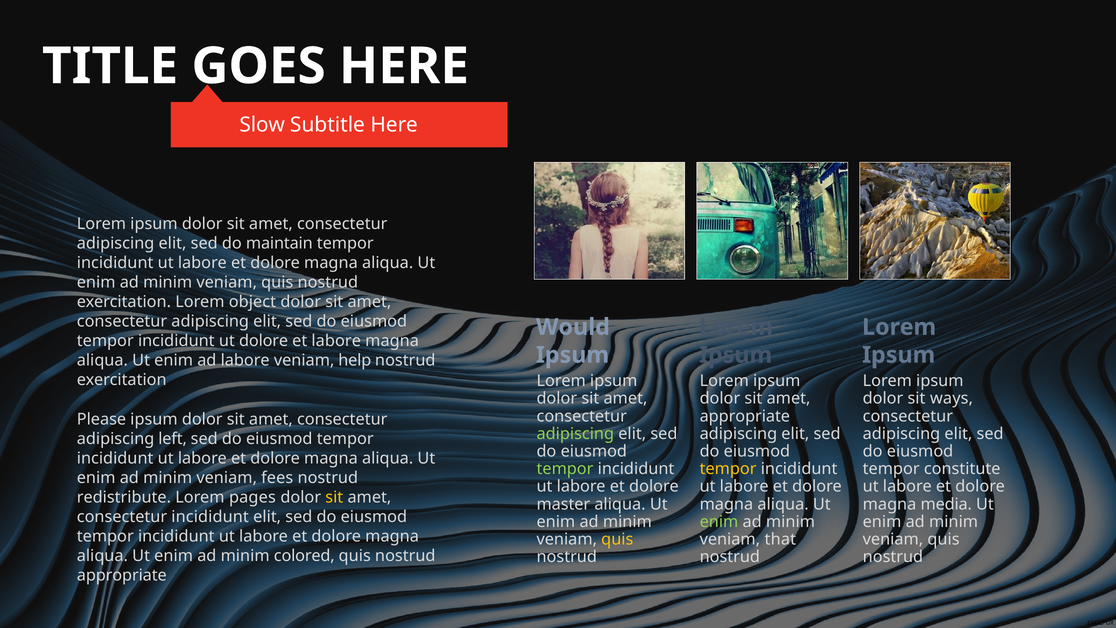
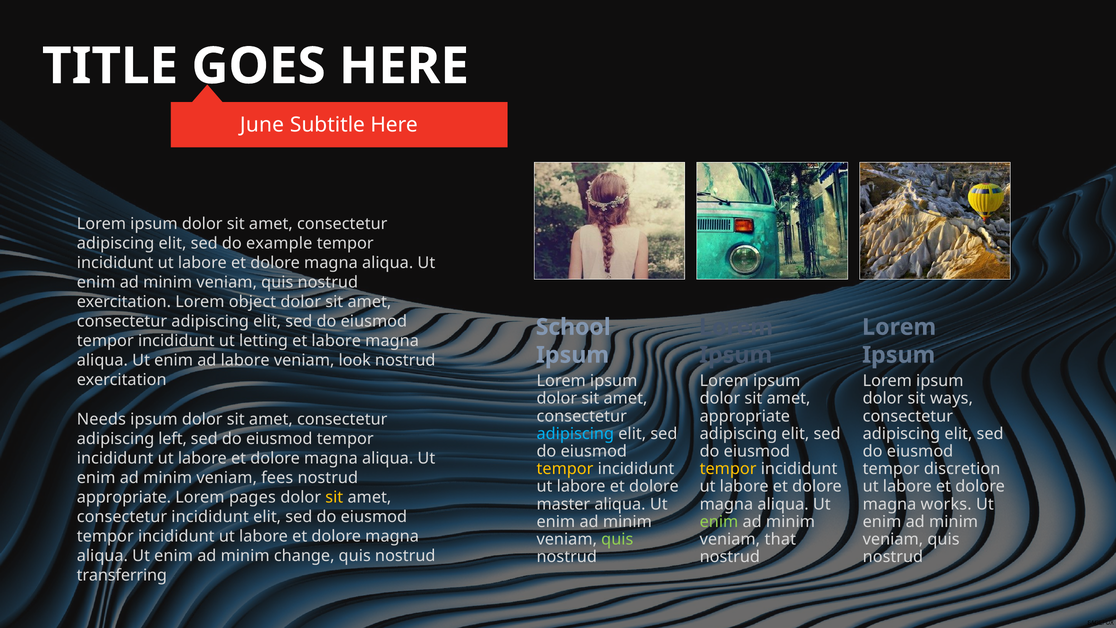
Slow: Slow -> June (262, 125)
maintain: maintain -> example (279, 243)
Would: Would -> School (573, 327)
ut dolore: dolore -> letting (264, 341)
help: help -> look (355, 360)
Please: Please -> Needs (101, 419)
adipiscing colour: light green -> light blue (575, 434)
tempor colour: light green -> yellow (565, 469)
constitute: constitute -> discretion (962, 469)
redistribute: redistribute -> appropriate (124, 497)
media: media -> works (946, 504)
quis colour: yellow -> light green (617, 539)
colored: colored -> change (304, 556)
appropriate: appropriate -> transferring (122, 575)
